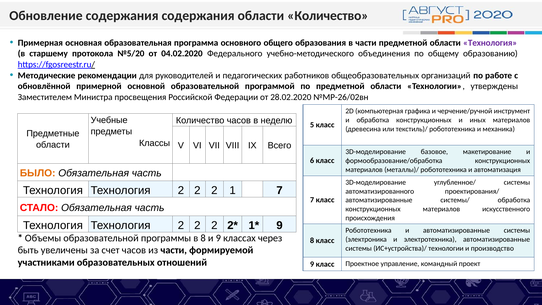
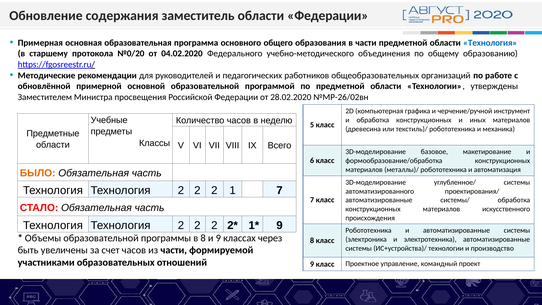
содержания содержания: содержания -> заместитель (198, 16)
области Количество: Количество -> Федерации (328, 16)
Технология colour: purple -> blue (490, 43)
№5/20: №5/20 -> №0/20 (131, 54)
